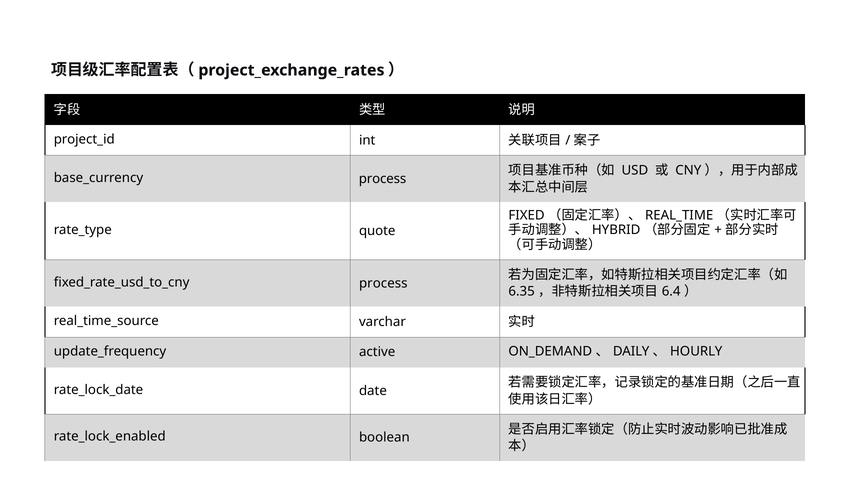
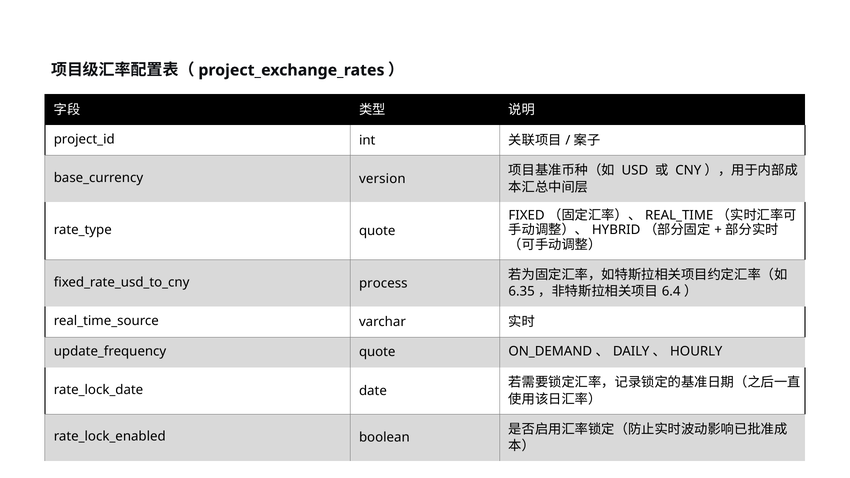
process: process -> version (382, 179)
active: active -> quote (377, 352)
